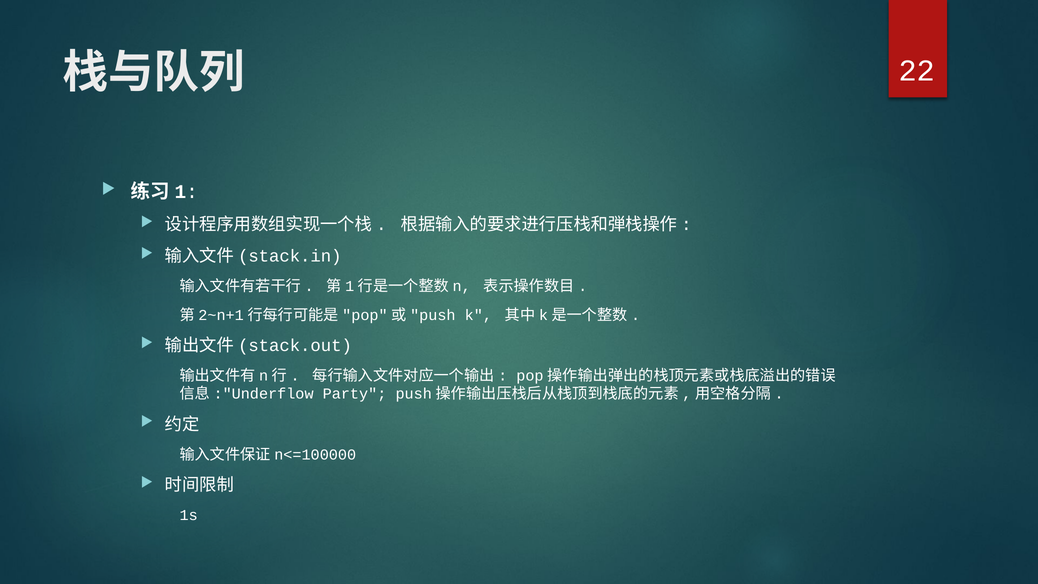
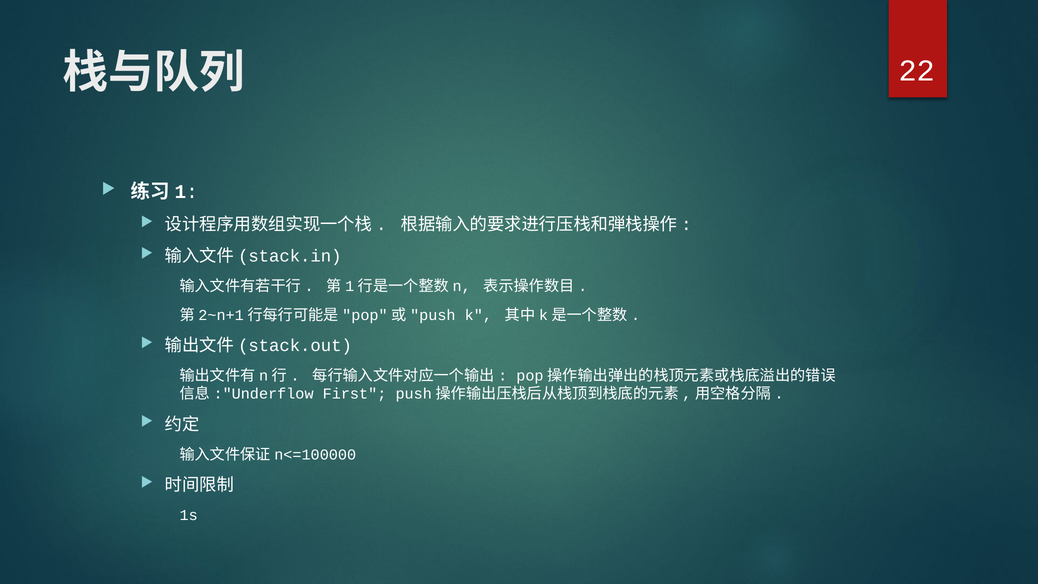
Party: Party -> First (355, 394)
